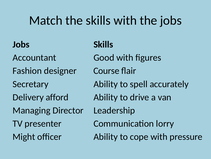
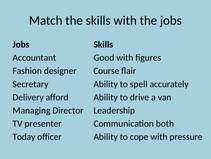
lorry: lorry -> both (165, 123)
Might: Might -> Today (24, 136)
